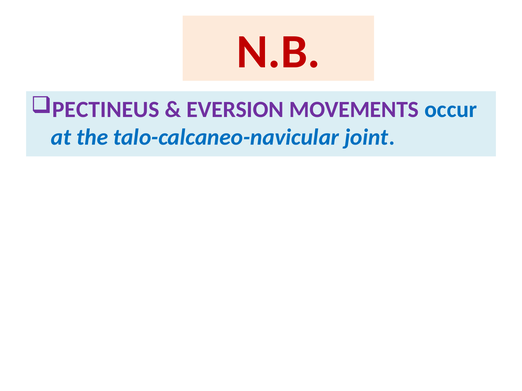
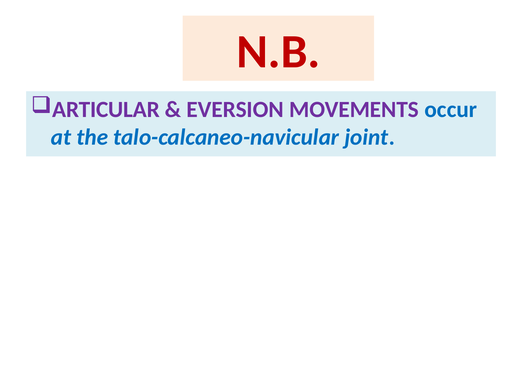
PECTINEUS: PECTINEUS -> ARTICULAR (106, 110)
